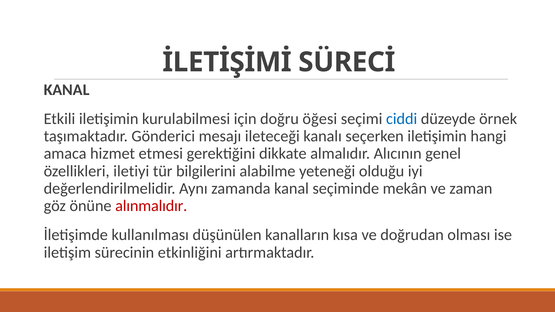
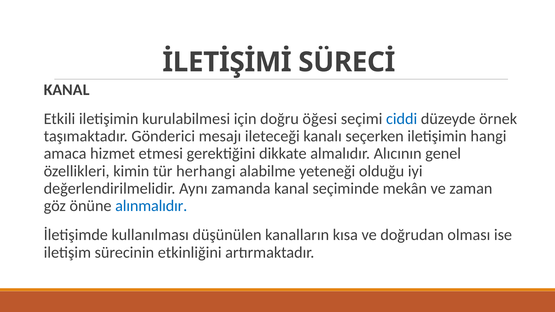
iletiyi: iletiyi -> kimin (131, 171)
bilgilerini: bilgilerini -> herhangi (206, 171)
alınmalıdır colour: red -> blue (151, 206)
